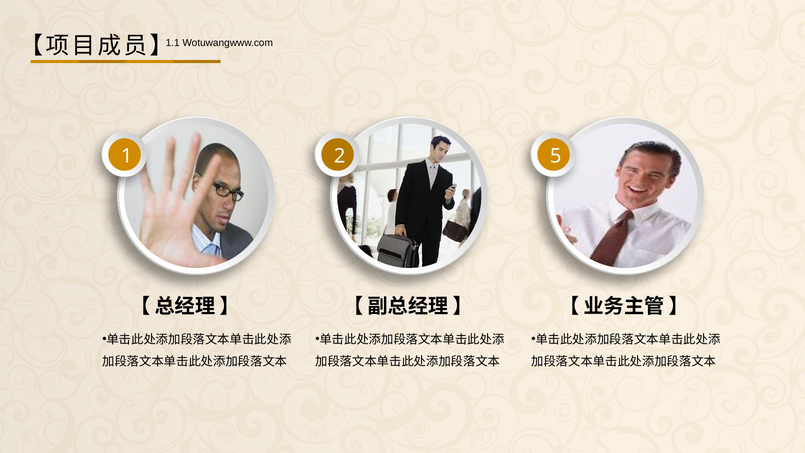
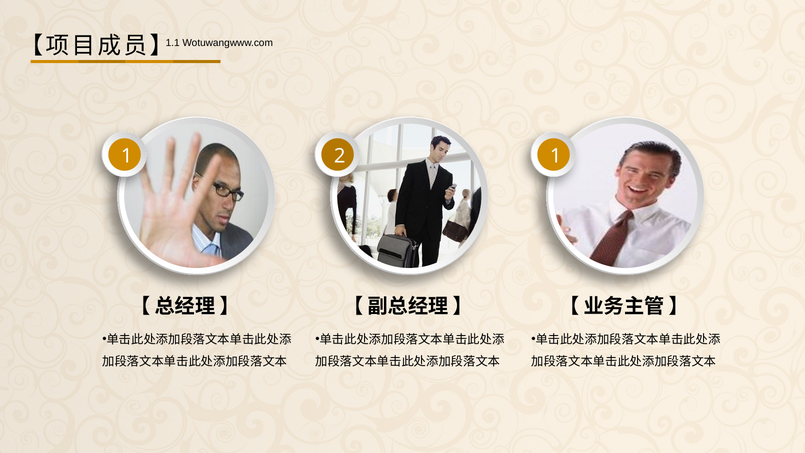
2 5: 5 -> 1 (556, 156)
